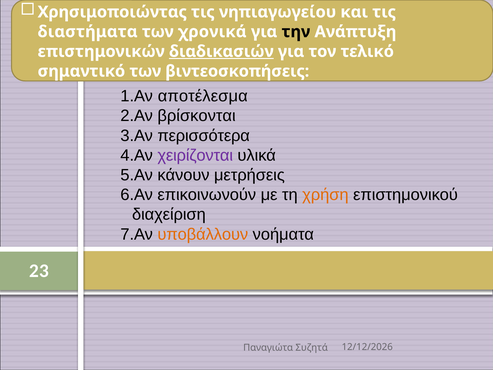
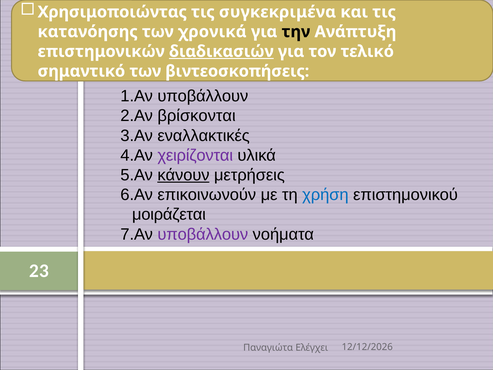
νηπιαγωγείου: νηπιαγωγείου -> συγκεκριμένα (277, 12)
διαστήματα: διαστήματα -> κατανόησης (88, 32)
αποτέλεσμα: αποτέλεσμα -> υποβάλλουν (203, 96)
περισσότερα: περισσότερα -> εναλλακτικές (204, 135)
κάνουν underline: none -> present (183, 175)
χρήση colour: orange -> blue (325, 195)
διαχείριση: διαχείριση -> μοιράζεται (169, 214)
υποβάλλουν colour: orange -> purple (203, 234)
Συζητά: Συζητά -> Ελέγχει (312, 347)
